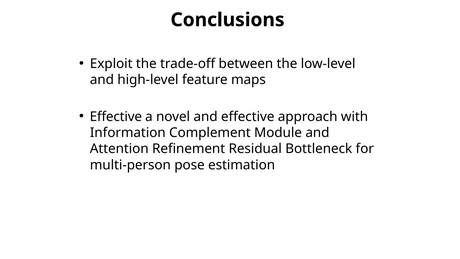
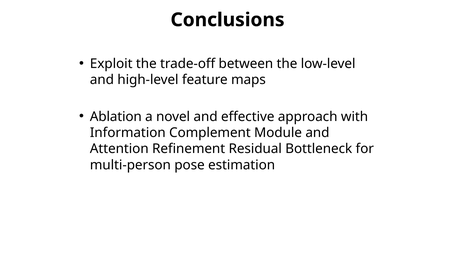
Effective: Effective -> Ablation (116, 116)
